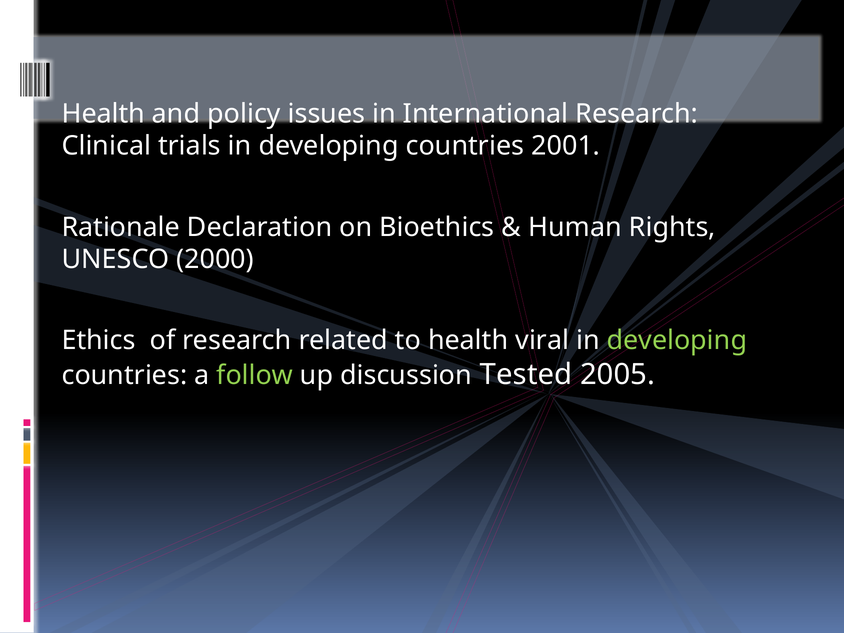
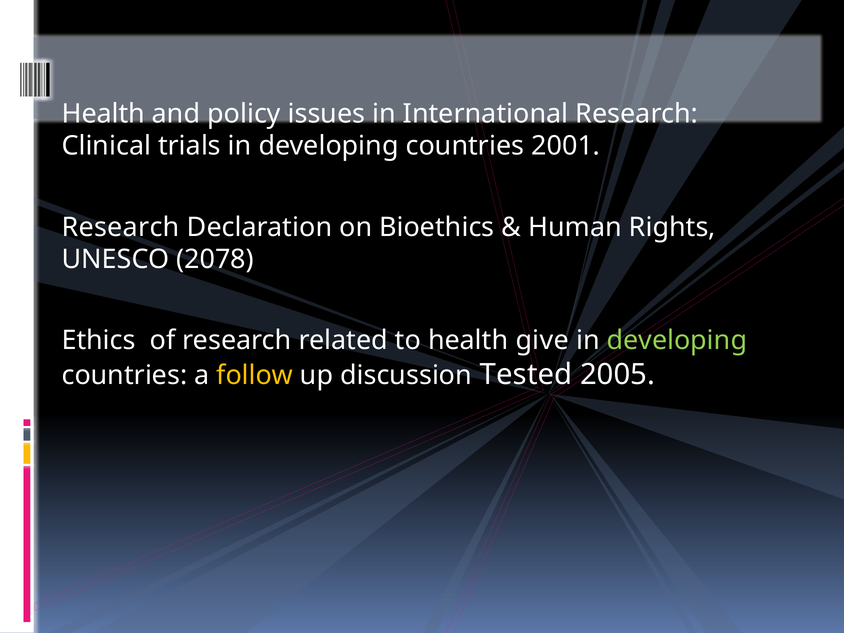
Rationale: Rationale -> Research (121, 227)
2000: 2000 -> 2078 (215, 259)
viral: viral -> give (542, 341)
follow colour: light green -> yellow (255, 375)
